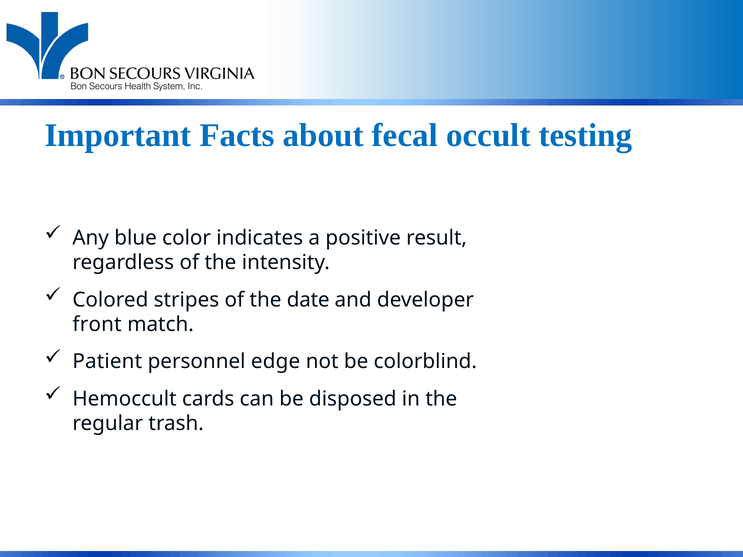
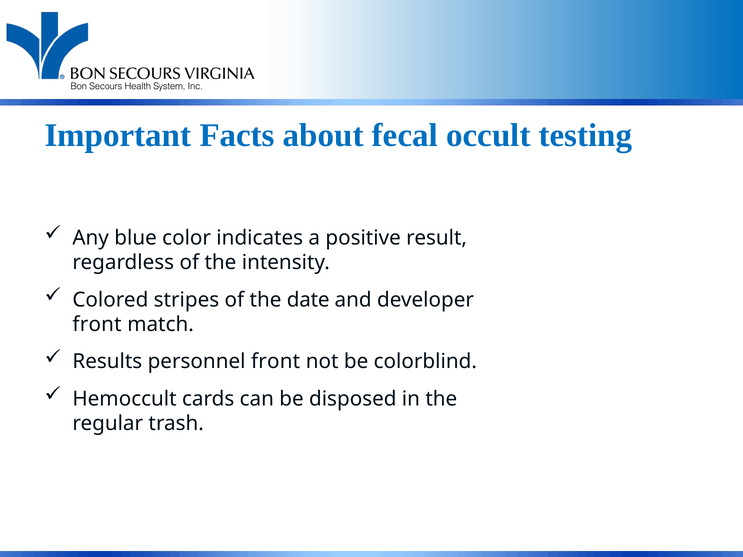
Patient: Patient -> Results (107, 362)
personnel edge: edge -> front (276, 362)
